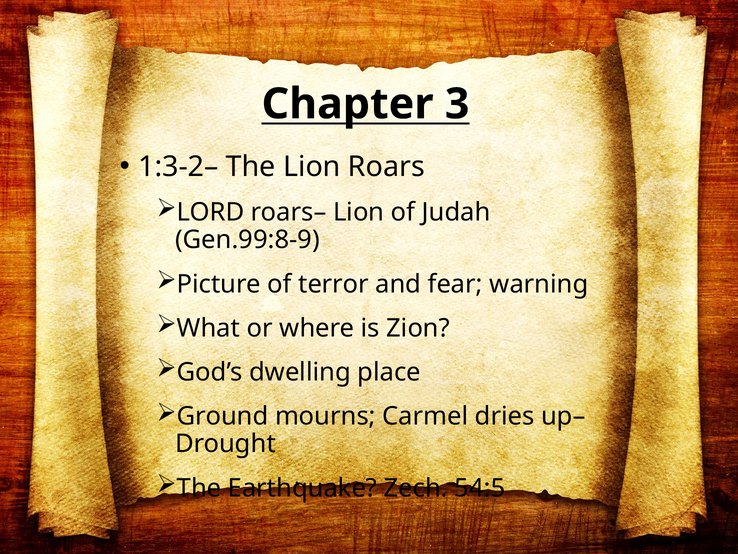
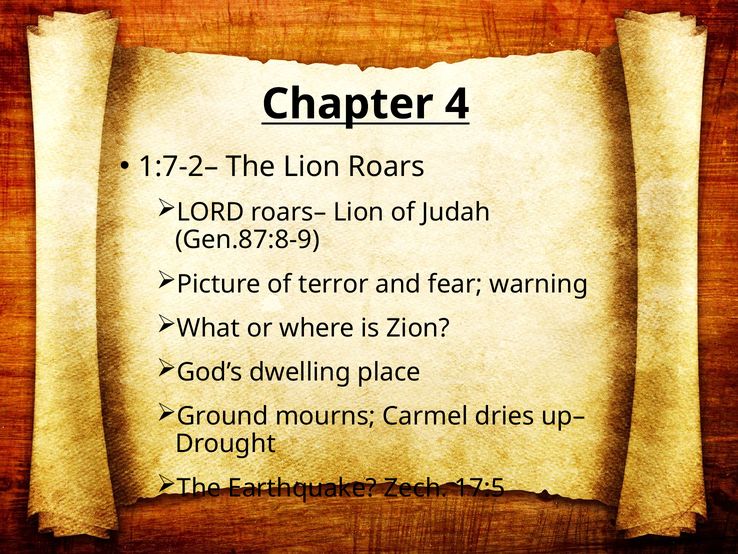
3: 3 -> 4 (457, 104)
1:3-2–: 1:3-2– -> 1:7-2– (178, 166)
Gen.99:8-9: Gen.99:8-9 -> Gen.87:8-9 (247, 240)
54:5: 54:5 -> 17:5 (480, 488)
